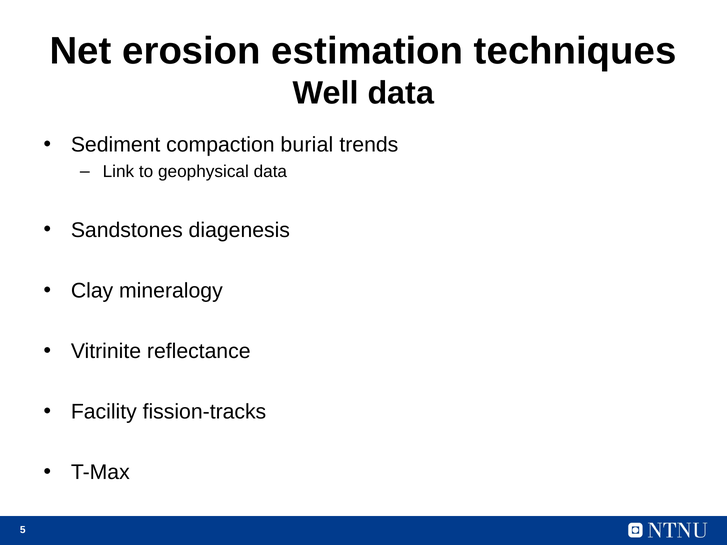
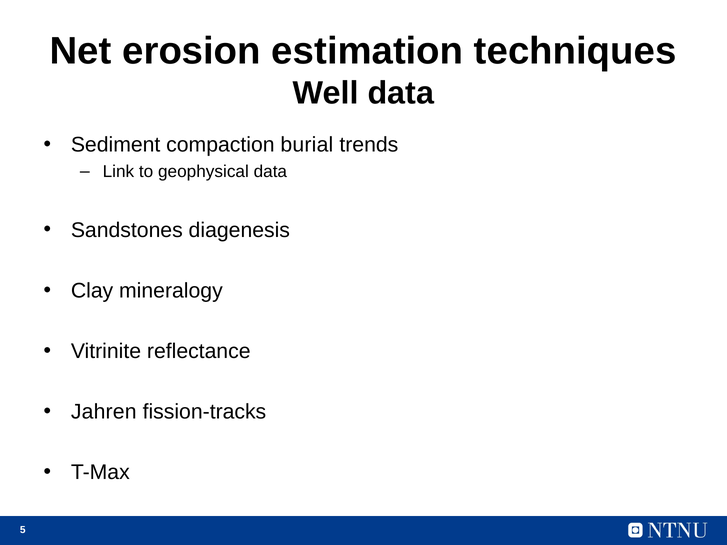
Facility: Facility -> Jahren (104, 412)
